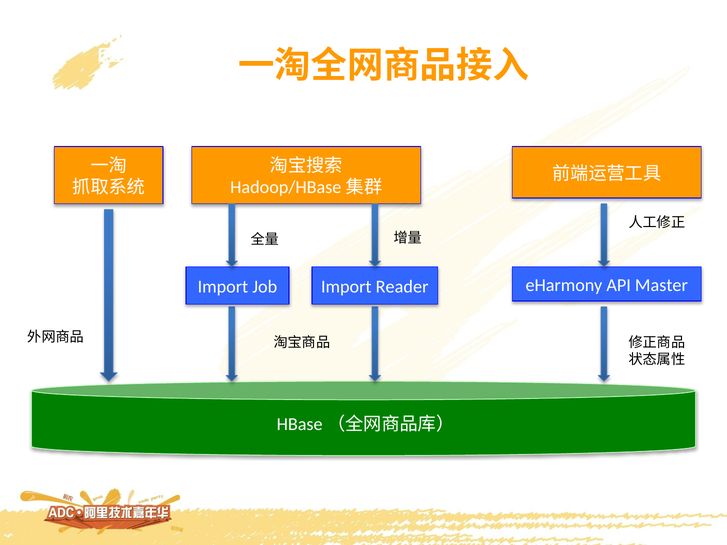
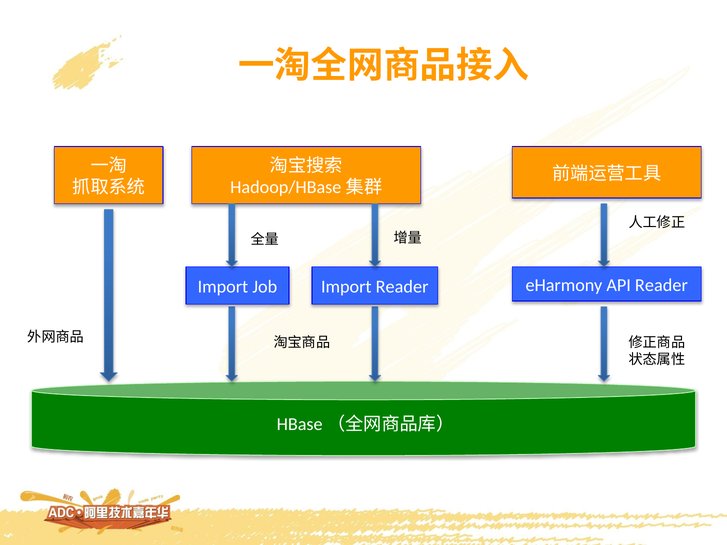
API Master: Master -> Reader (661, 285)
